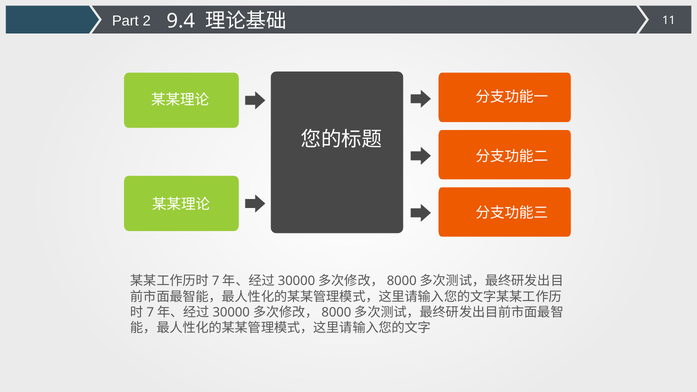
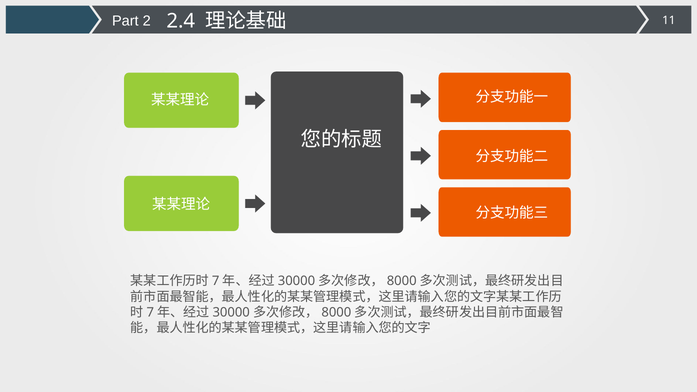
9.4: 9.4 -> 2.4 (181, 21)
